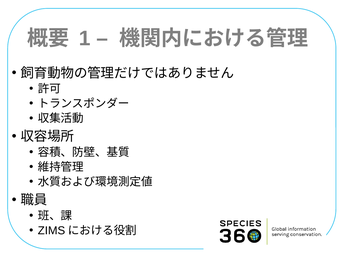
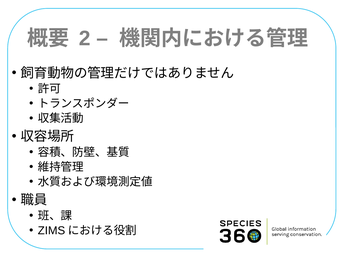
1: 1 -> 2 (85, 39)
